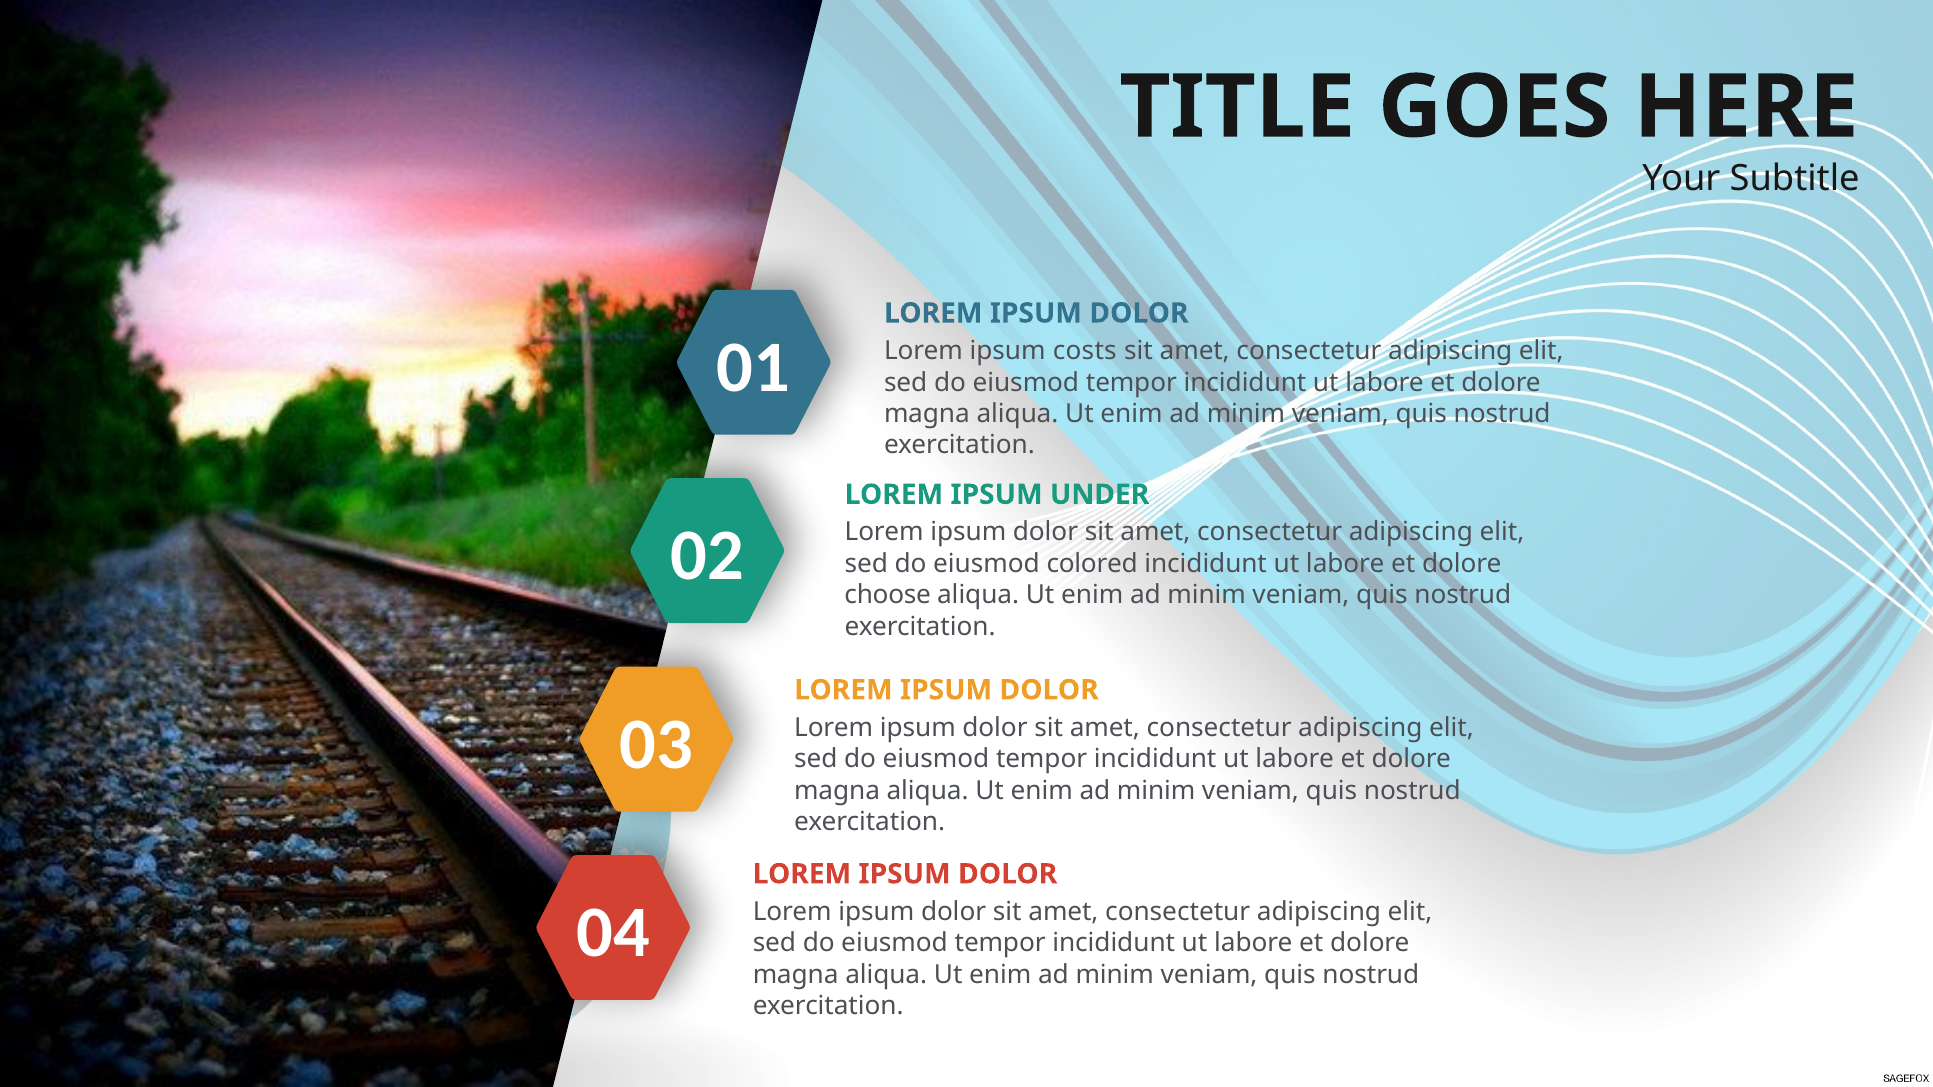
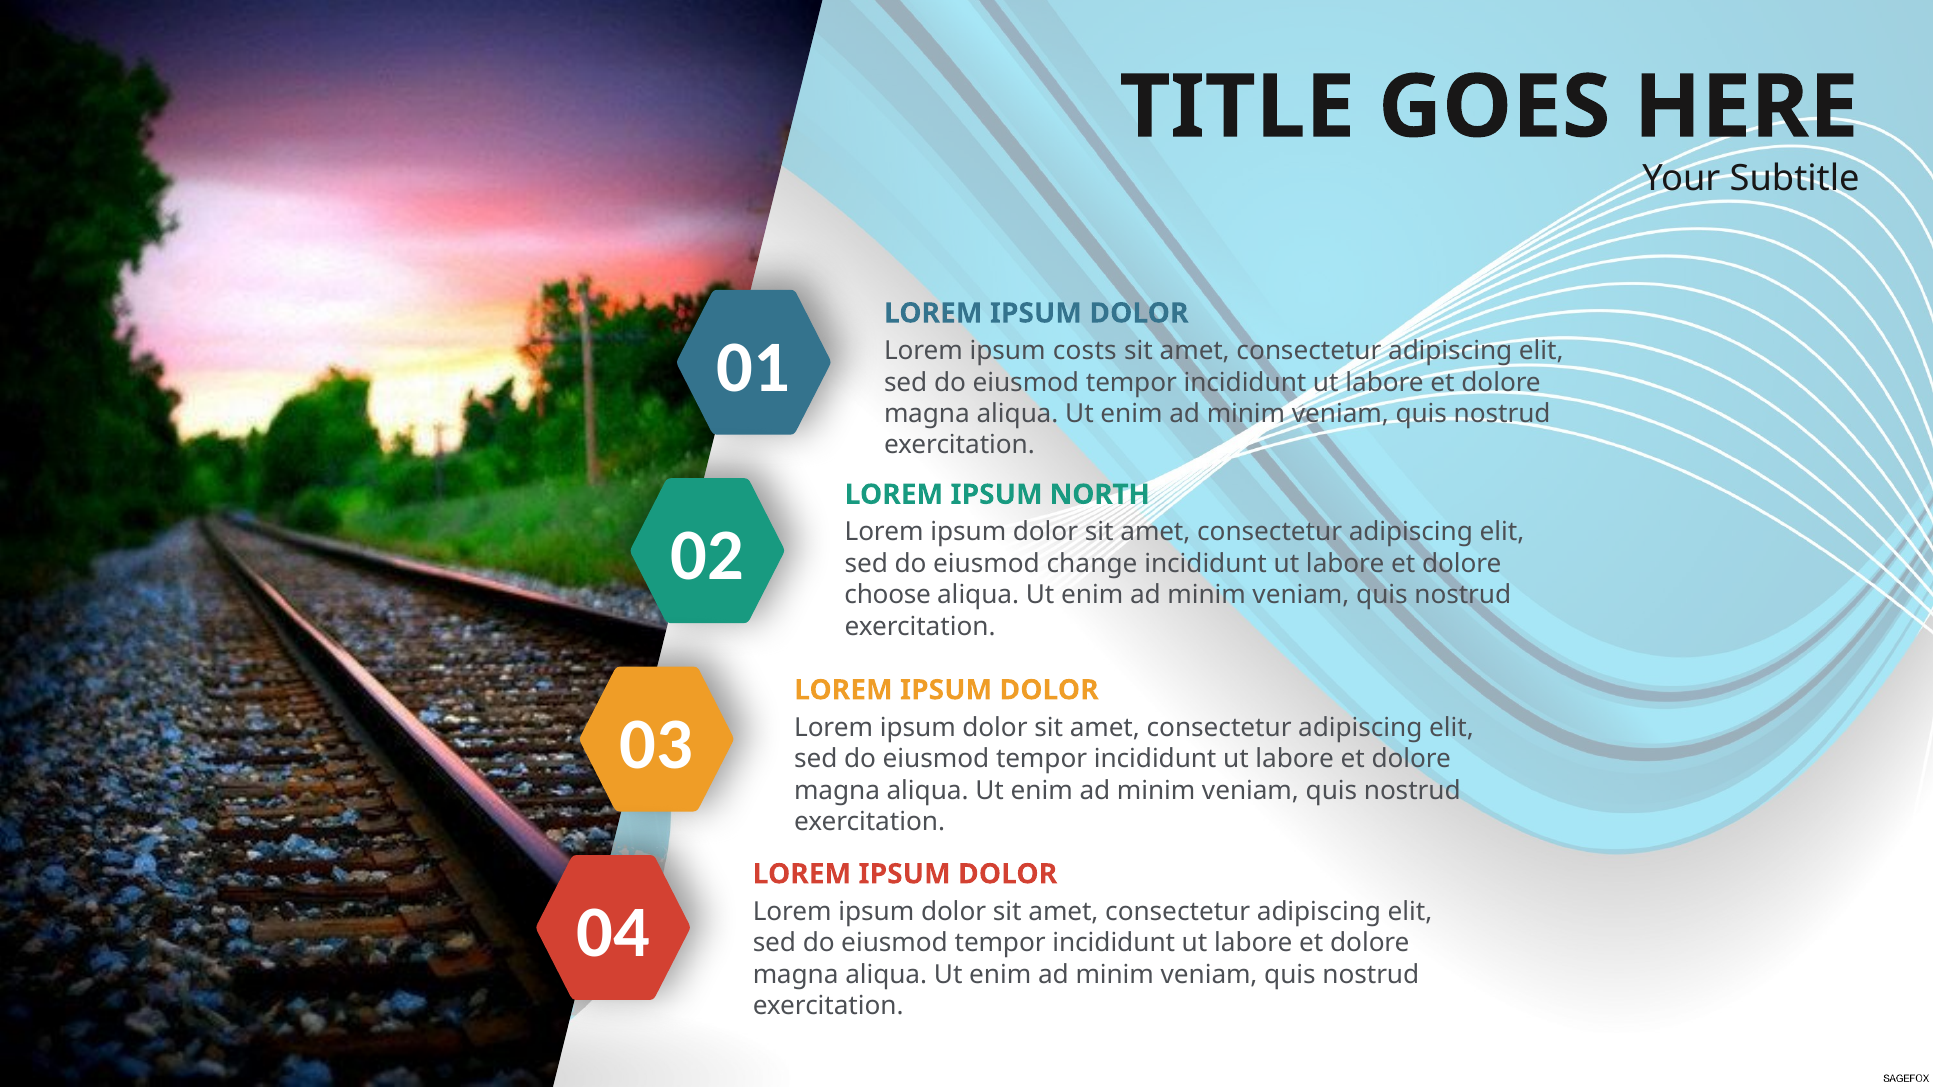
UNDER: UNDER -> NORTH (1100, 495)
colored: colored -> change (1092, 564)
